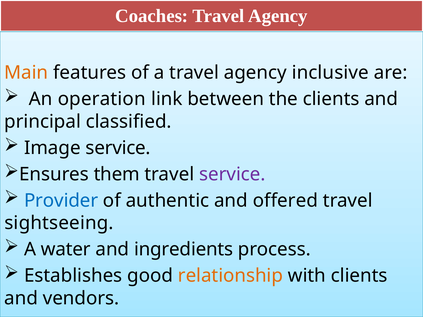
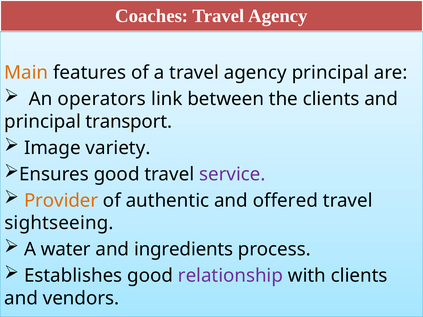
agency inclusive: inclusive -> principal (330, 73)
operation: operation -> operators (102, 99)
classified: classified -> transport (129, 122)
Image service: service -> variety (118, 148)
Ensures them: them -> good (117, 174)
Provider colour: blue -> orange (61, 201)
relationship colour: orange -> purple (230, 276)
